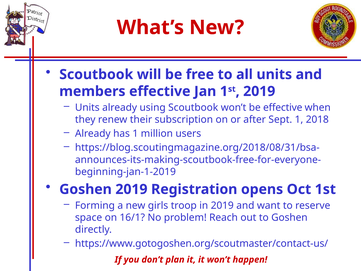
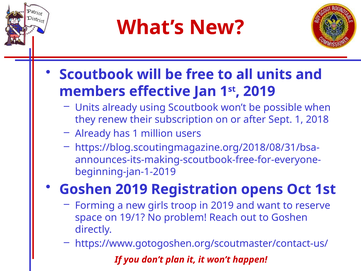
be effective: effective -> possible (283, 107)
16/1: 16/1 -> 19/1 (132, 217)
